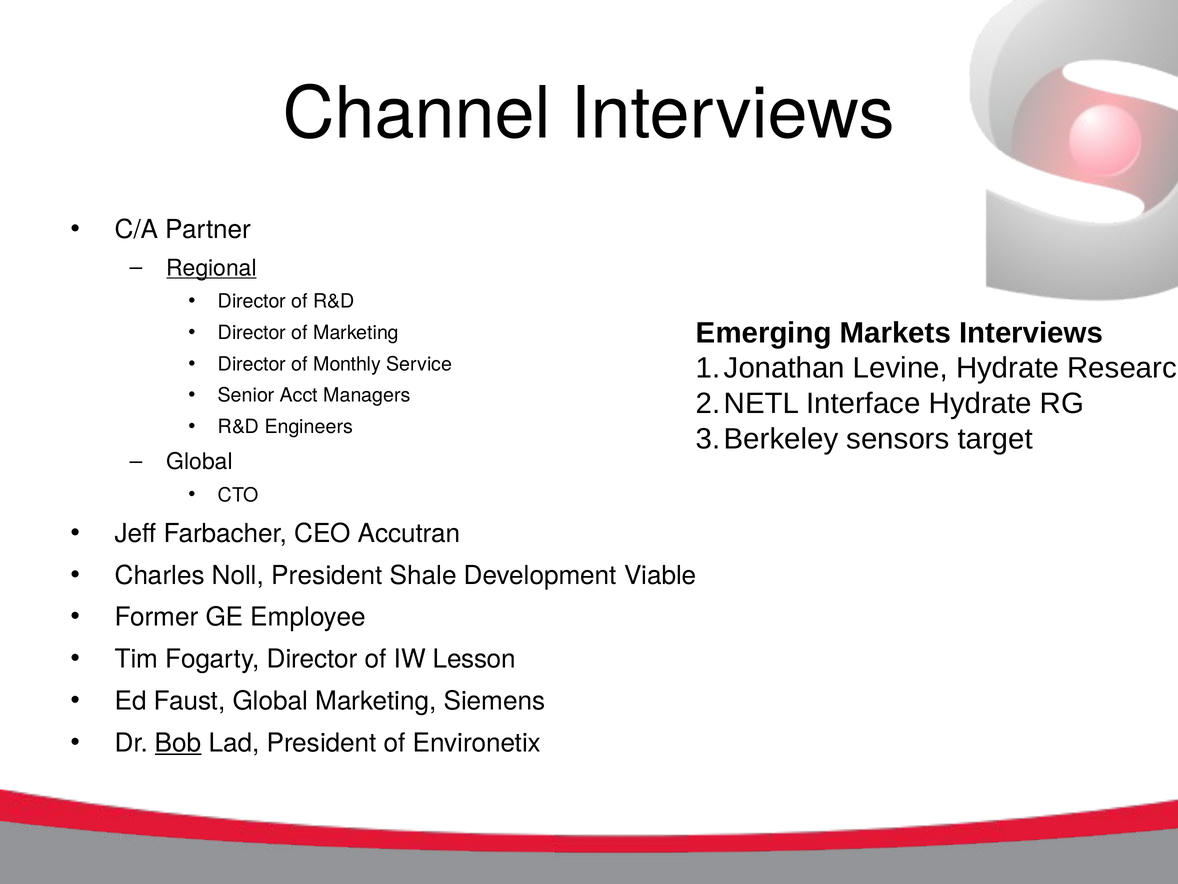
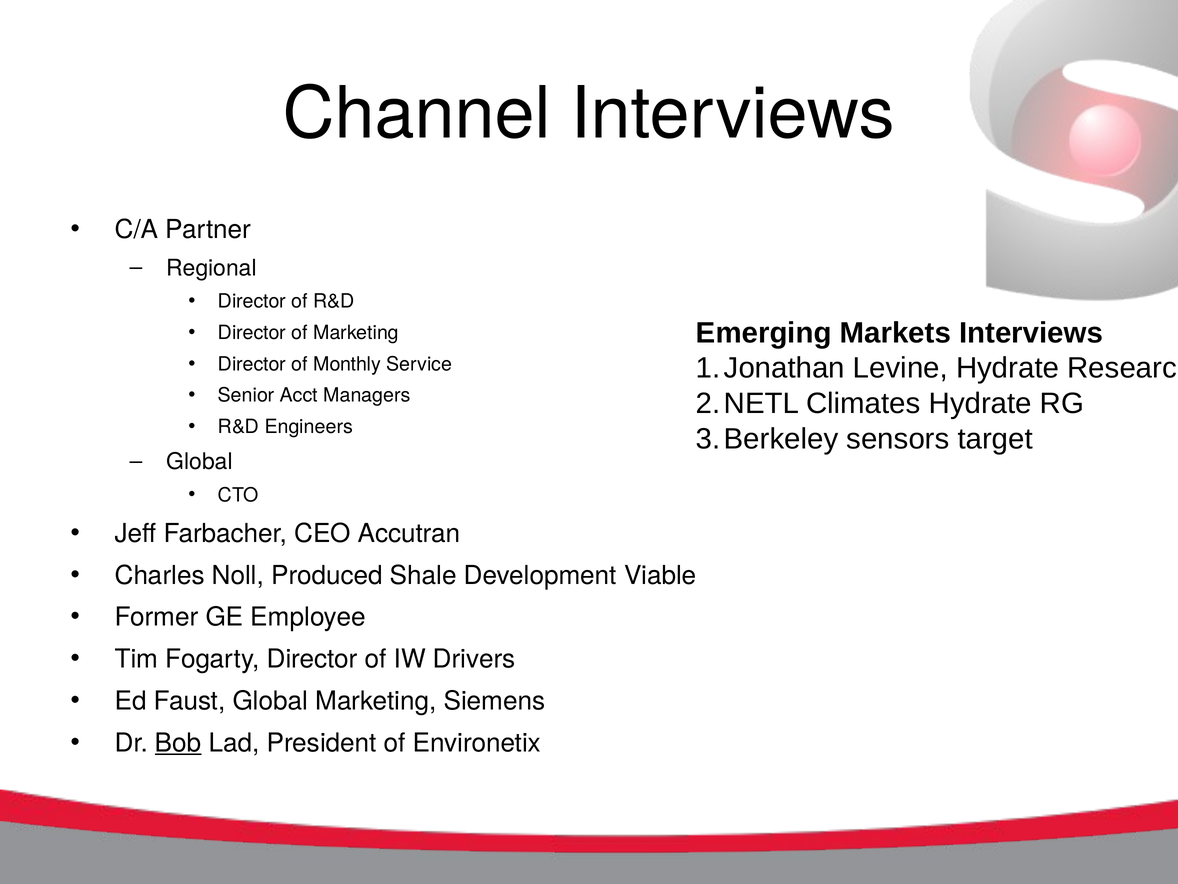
Regional underline: present -> none (212, 268)
Interface: Interface -> Climates (863, 403)
Noll President: President -> Produced (327, 575)
Lesson: Lesson -> Drivers (474, 659)
